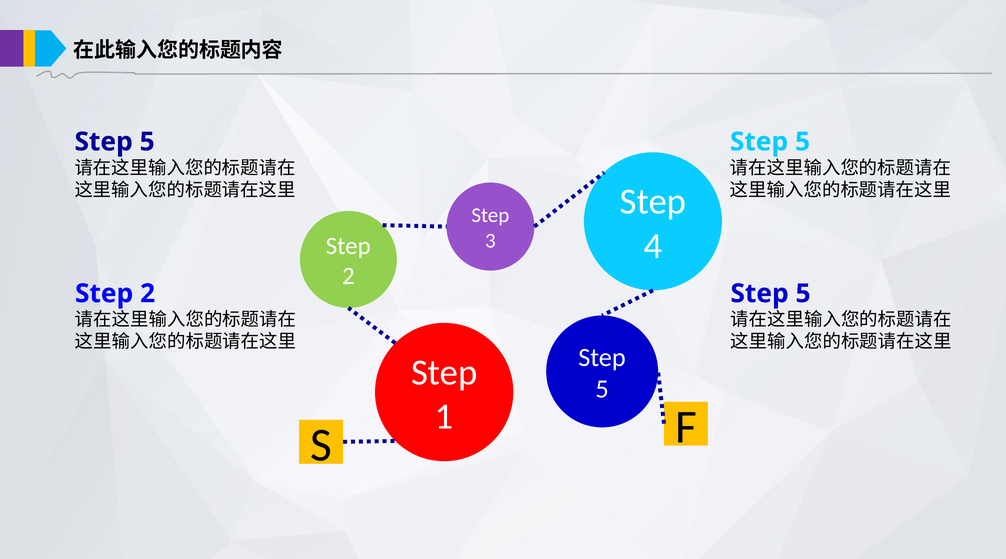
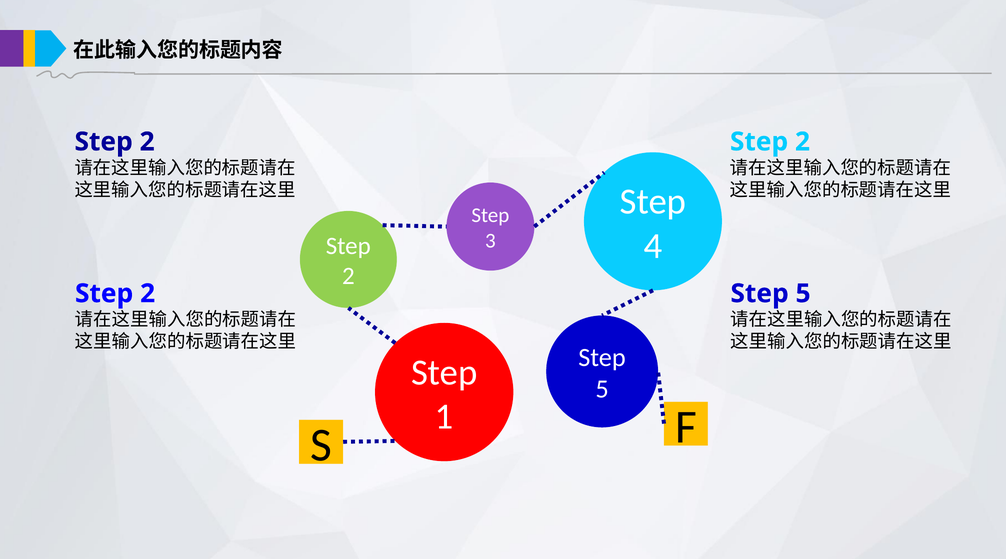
5: 5 -> 2 (147, 142)
5: 5 -> 2 (803, 142)
